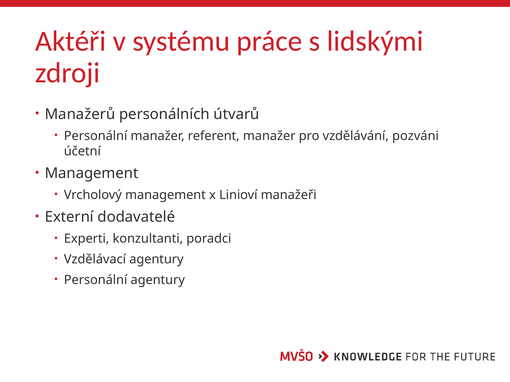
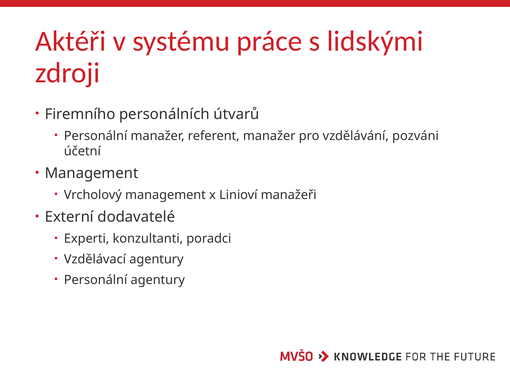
Manažerů: Manažerů -> Firemního (80, 114)
